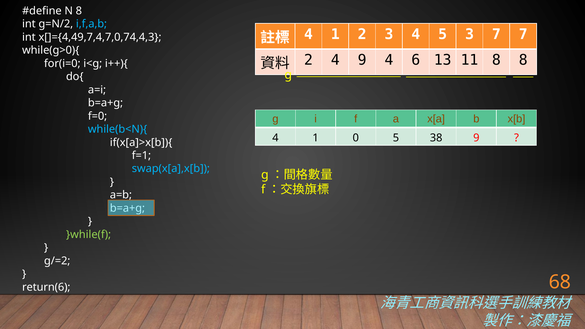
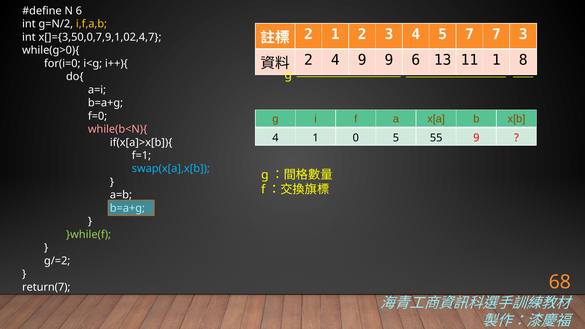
N 8: 8 -> 6 (79, 11)
i,f,a,b colour: light blue -> yellow (92, 24)
4: 4 -> 2 (308, 34)
5 3: 3 -> 7 (469, 34)
7 7: 7 -> 3 (523, 34)
x[]={4,49,7,4,7,0,74,4,3: x[]={4,49,7,4,7,0,74,4,3 -> x[]={3,50,0,7,9,1,02,4,7 (100, 37)
9 4: 4 -> 9 (389, 60)
11 8: 8 -> 1 (496, 60)
while(b<N){ colour: light blue -> pink (118, 129)
38: 38 -> 55 (436, 138)
return(6: return(6 -> return(7 (46, 287)
